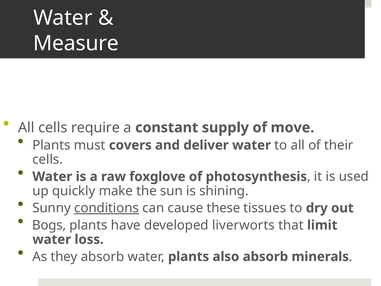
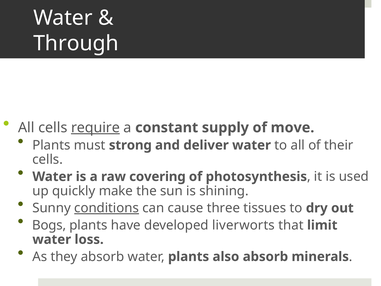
Measure: Measure -> Through (76, 43)
require underline: none -> present (95, 127)
covers: covers -> strong (130, 145)
foxglove: foxglove -> covering (157, 176)
these: these -> three (223, 208)
